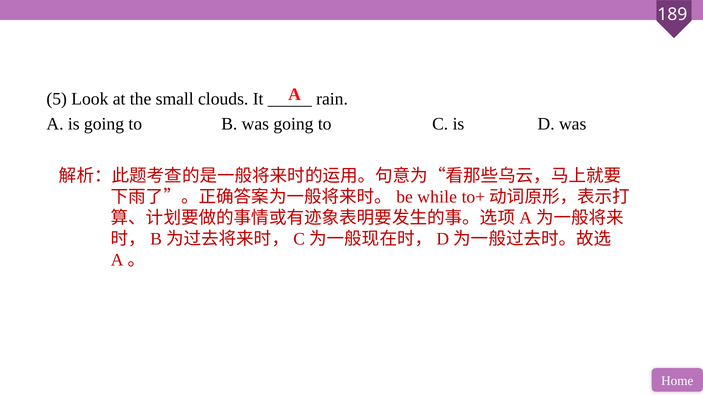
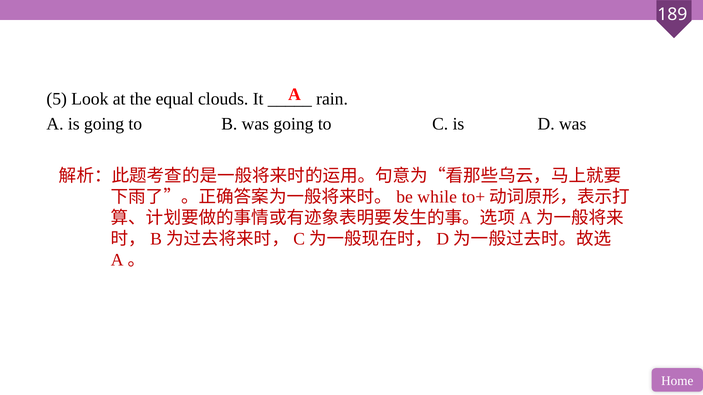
small: small -> equal (175, 99)
